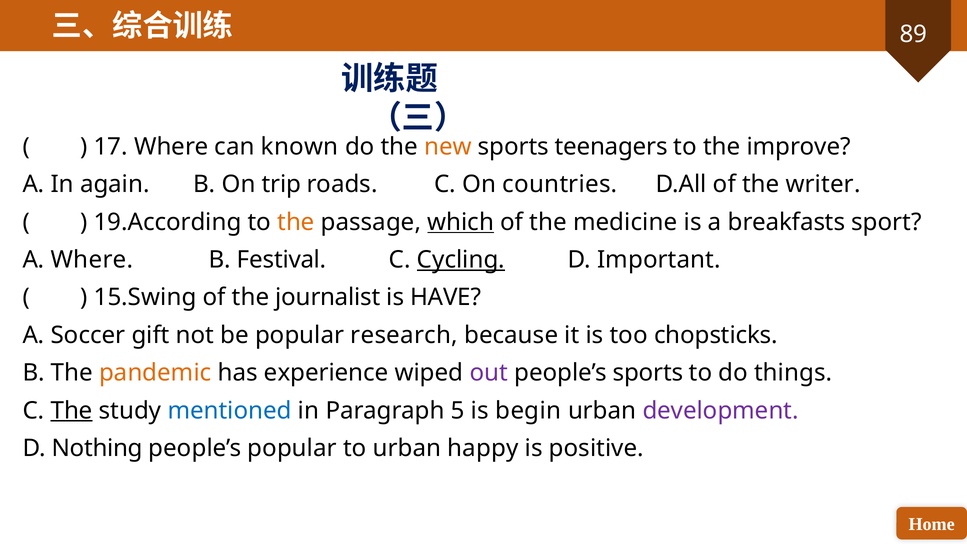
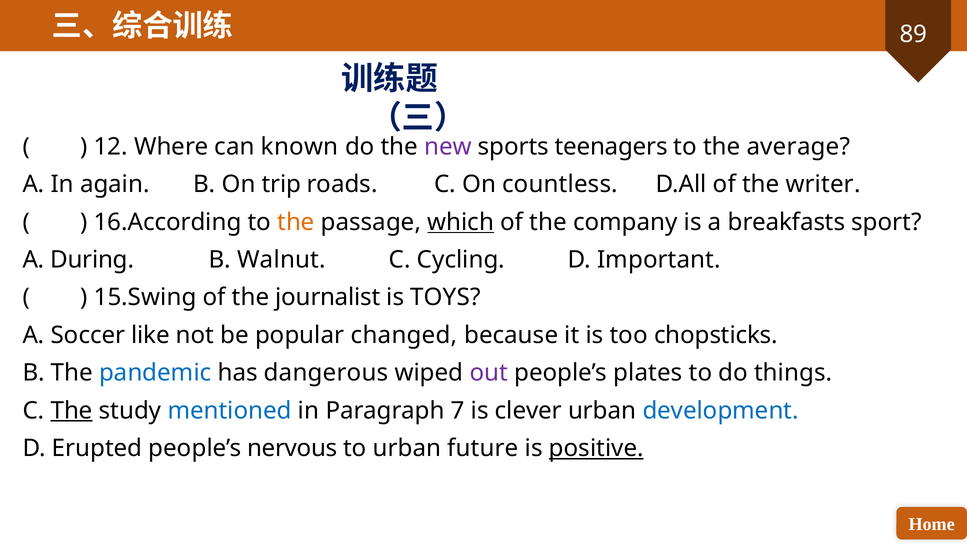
17: 17 -> 12 (111, 147)
new colour: orange -> purple (448, 147)
improve: improve -> average (798, 147)
countries: countries -> countless (560, 184)
19.According: 19.According -> 16.According (168, 222)
medicine: medicine -> company (625, 222)
A Where: Where -> During (92, 260)
Festival: Festival -> Walnut (281, 260)
Cycling underline: present -> none (461, 260)
HAVE: HAVE -> TOYS (445, 297)
gift: gift -> like (151, 335)
research: research -> changed (404, 335)
pandemic colour: orange -> blue (155, 373)
experience: experience -> dangerous (326, 373)
people’s sports: sports -> plates (648, 373)
5: 5 -> 7 (458, 411)
begin: begin -> clever (528, 411)
development colour: purple -> blue (721, 411)
Nothing: Nothing -> Erupted (97, 448)
people’s popular: popular -> nervous (292, 448)
happy: happy -> future (483, 448)
positive underline: none -> present (596, 448)
